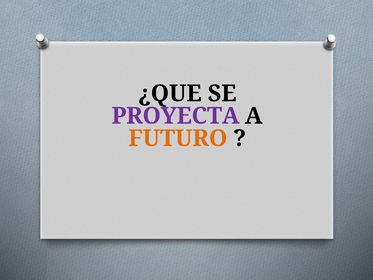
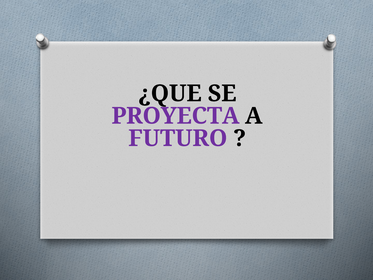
FUTURO colour: orange -> purple (178, 138)
